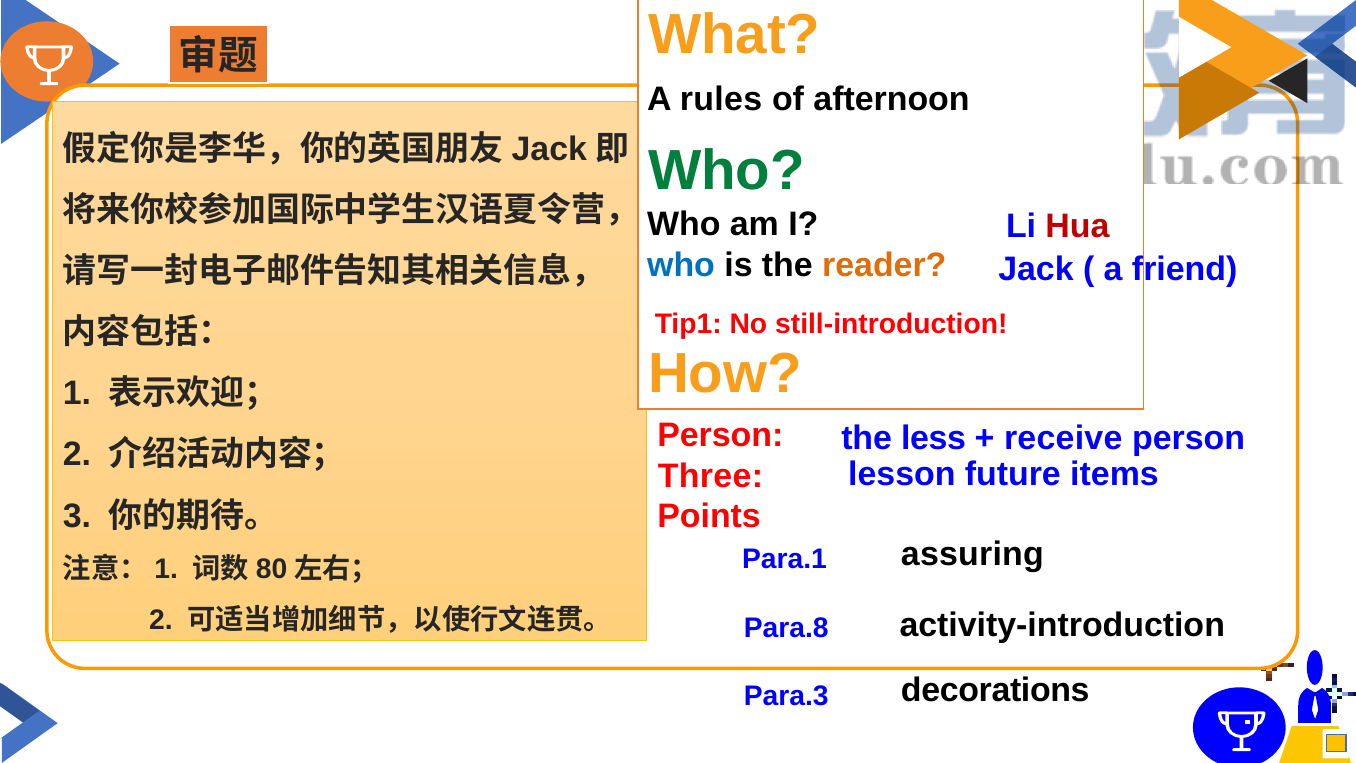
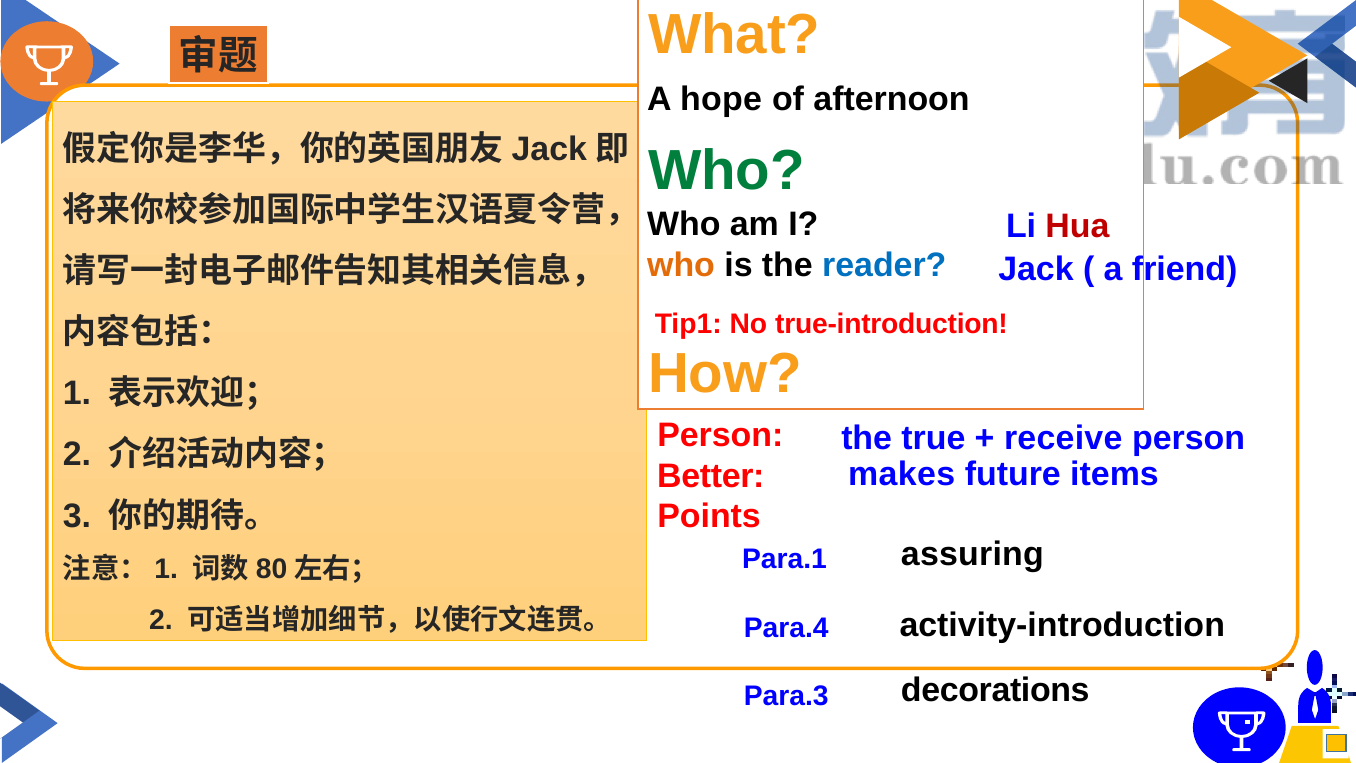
rules: rules -> hope (721, 99)
who colour: blue -> orange (681, 265)
reader colour: orange -> blue (884, 265)
still-introduction: still-introduction -> true-introduction (891, 324)
less: less -> true (933, 438)
lesson: lesson -> makes (902, 474)
Three: Three -> Better (711, 476)
Para.8: Para.8 -> Para.4 (786, 628)
